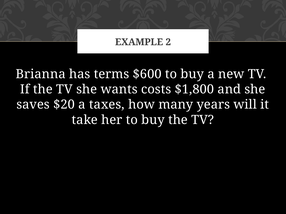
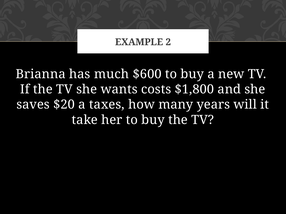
terms: terms -> much (111, 74)
